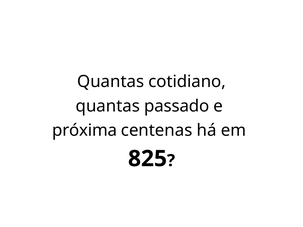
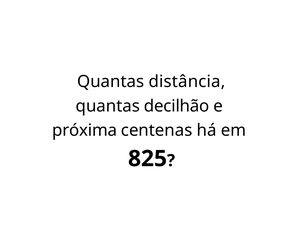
cotidiano: cotidiano -> distância (187, 82)
passado: passado -> decilhão (177, 106)
